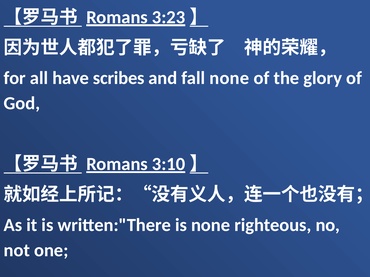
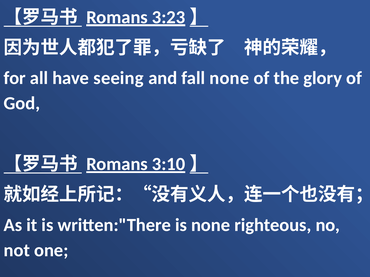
scribes: scribes -> seeing (119, 78)
